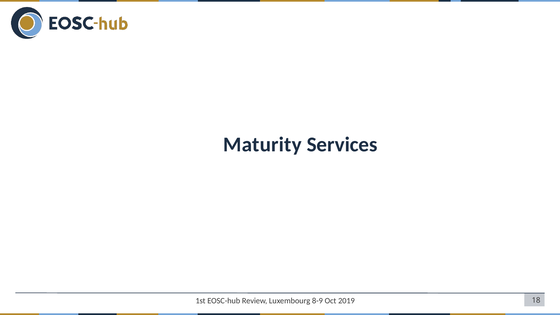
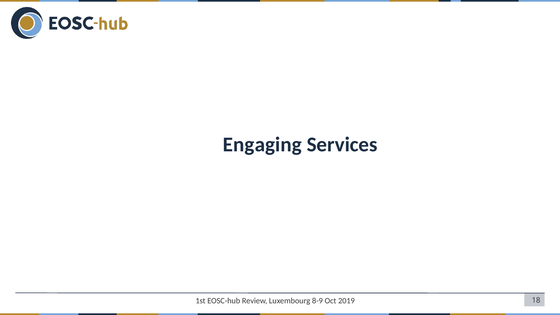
Maturity: Maturity -> Engaging (262, 145)
